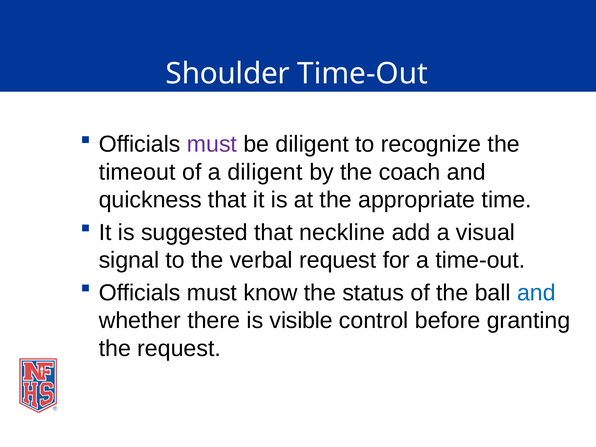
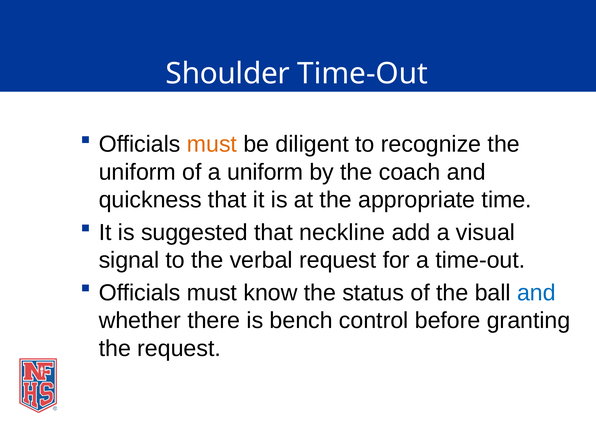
must colour: purple -> orange (212, 144)
timeout: timeout -> uniform (137, 172)
a diligent: diligent -> uniform (265, 172)
visible: visible -> bench (301, 321)
